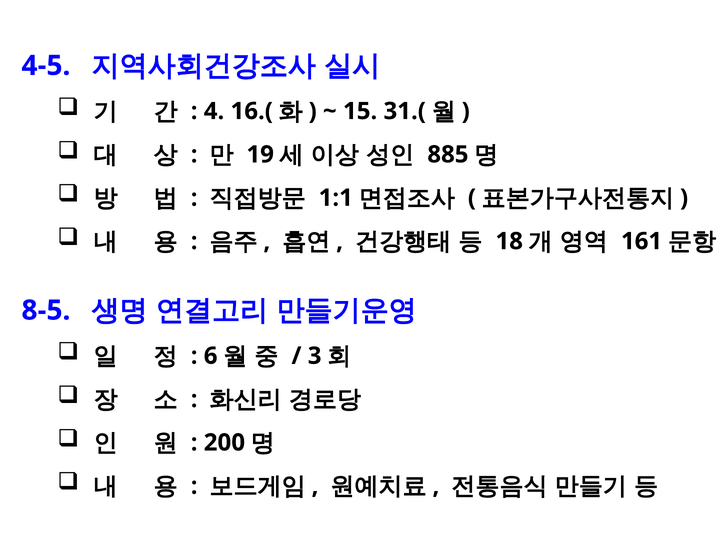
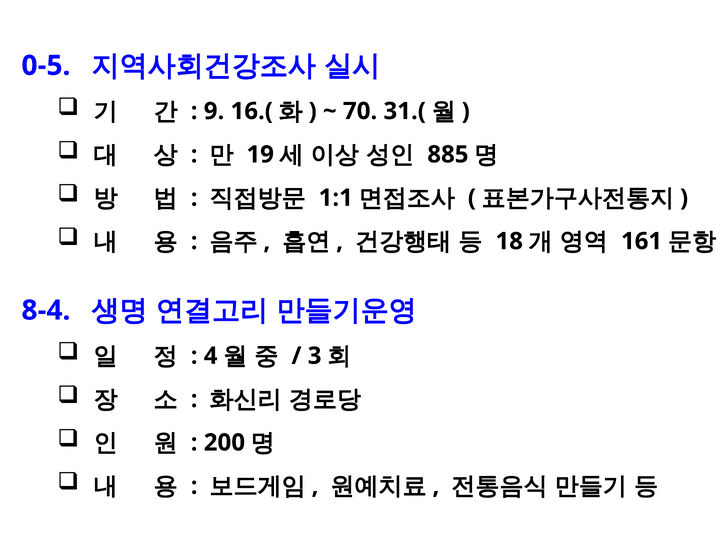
4-5: 4-5 -> 0-5 (46, 66)
4: 4 -> 9 (214, 111)
15: 15 -> 70 (360, 111)
8-5: 8-5 -> 8-4 (46, 310)
6: 6 -> 4 (211, 356)
